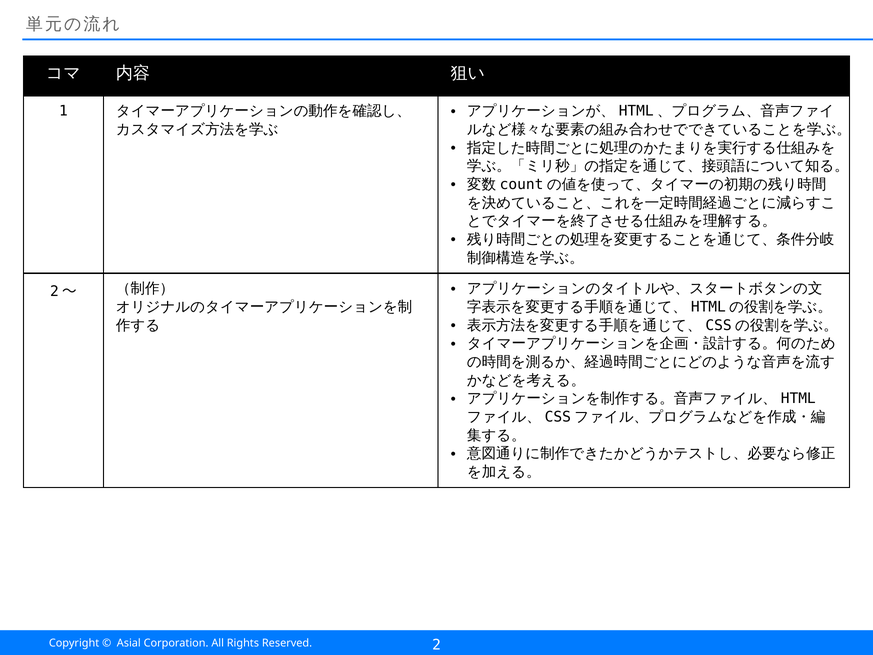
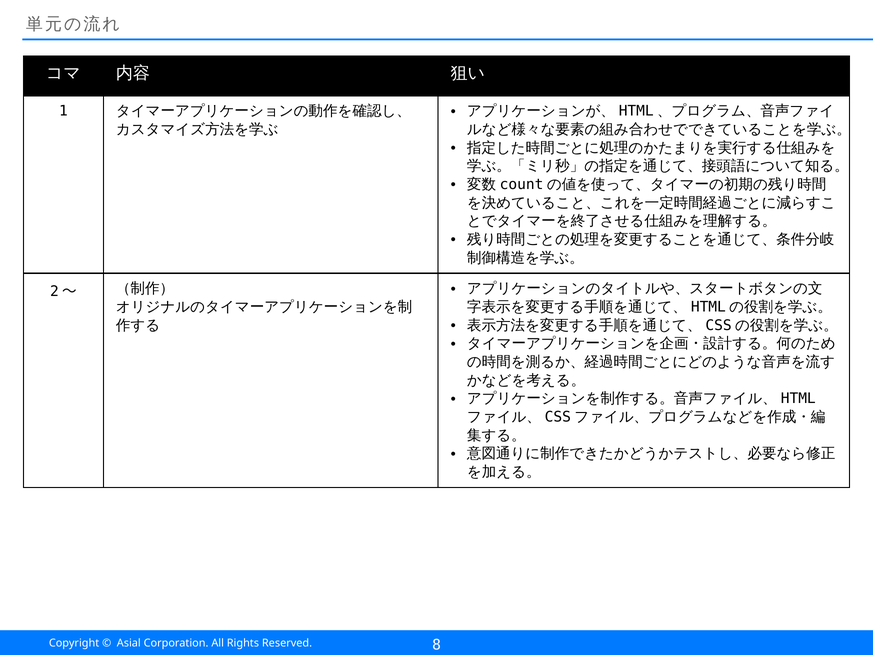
2: 2 -> 8 (437, 644)
